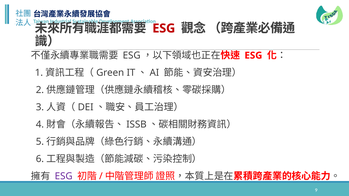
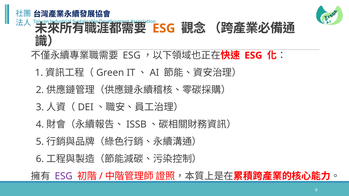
ESG colour: red -> orange (164, 28)
